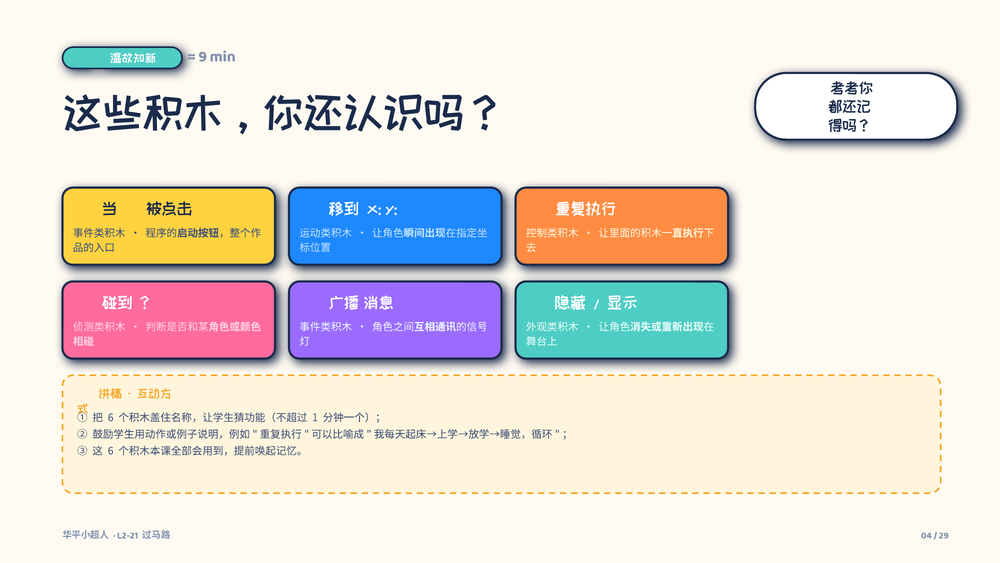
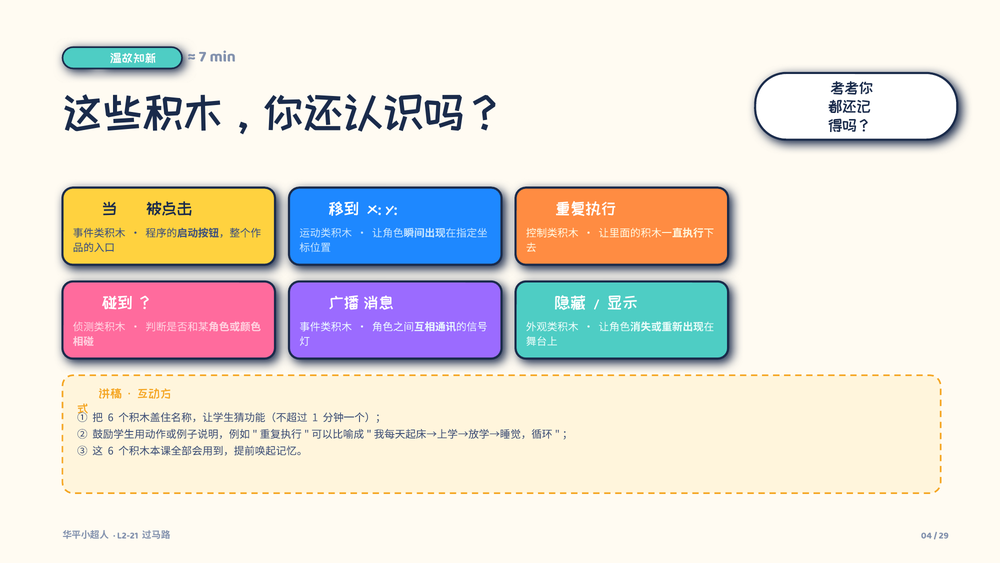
9: 9 -> 7 (202, 56)
